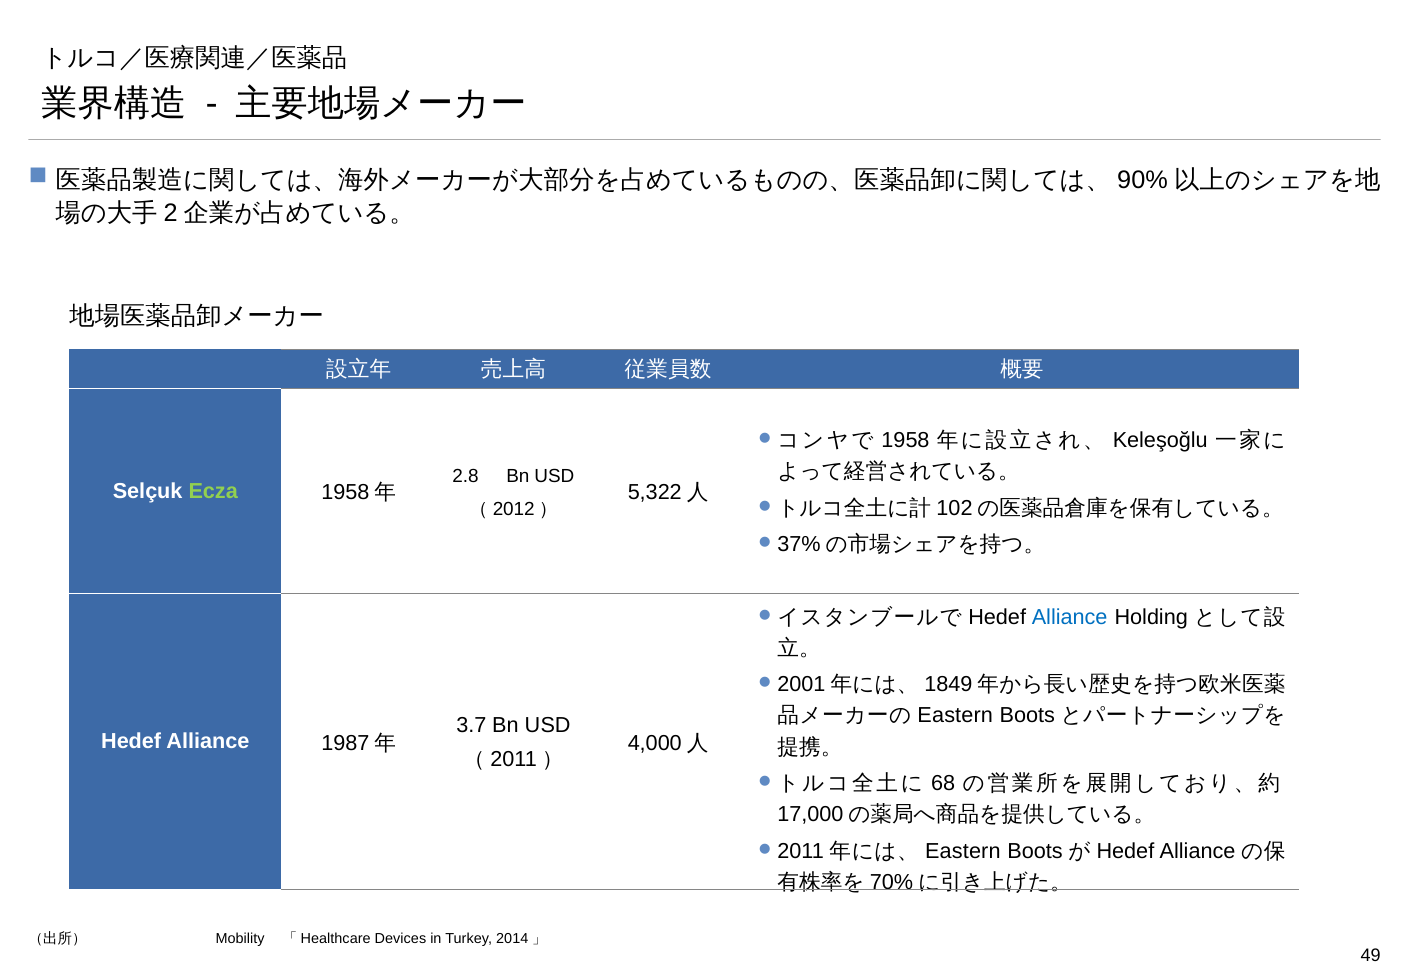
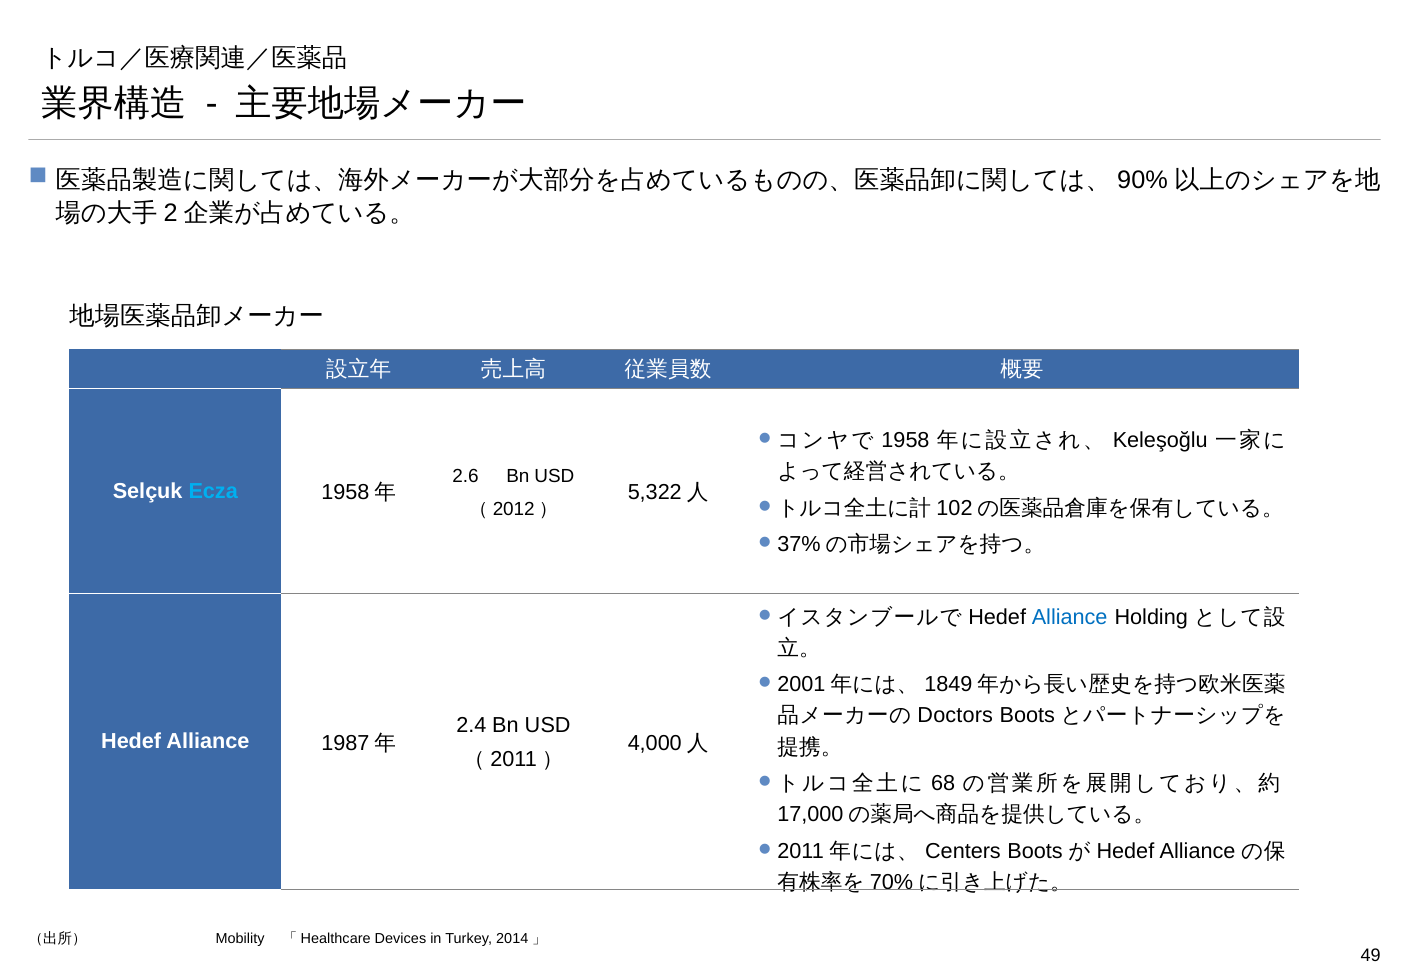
2.8: 2.8 -> 2.6 (466, 476)
Ecza colour: light green -> light blue (213, 491)
Eastern: Eastern -> Doctors (955, 715)
3.7: 3.7 -> 2.4 (471, 725)
Eastern: Eastern -> Centers (963, 851)
